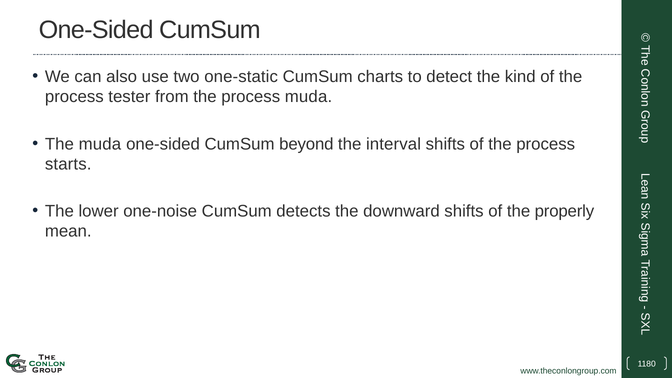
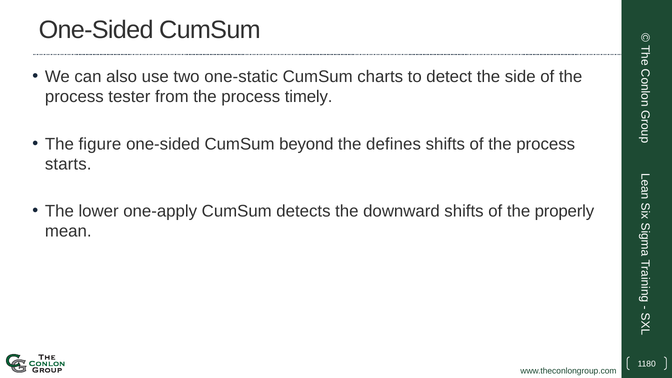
kind: kind -> side (520, 77)
process muda: muda -> timely (309, 97)
The muda: muda -> figure (100, 144)
interval: interval -> defines (394, 144)
one-noise: one-noise -> one-apply (160, 211)
